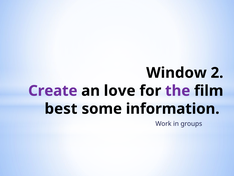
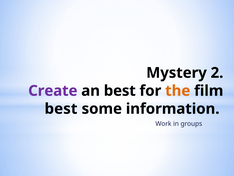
Window: Window -> Mystery (176, 73)
an love: love -> best (120, 91)
the colour: purple -> orange (178, 91)
